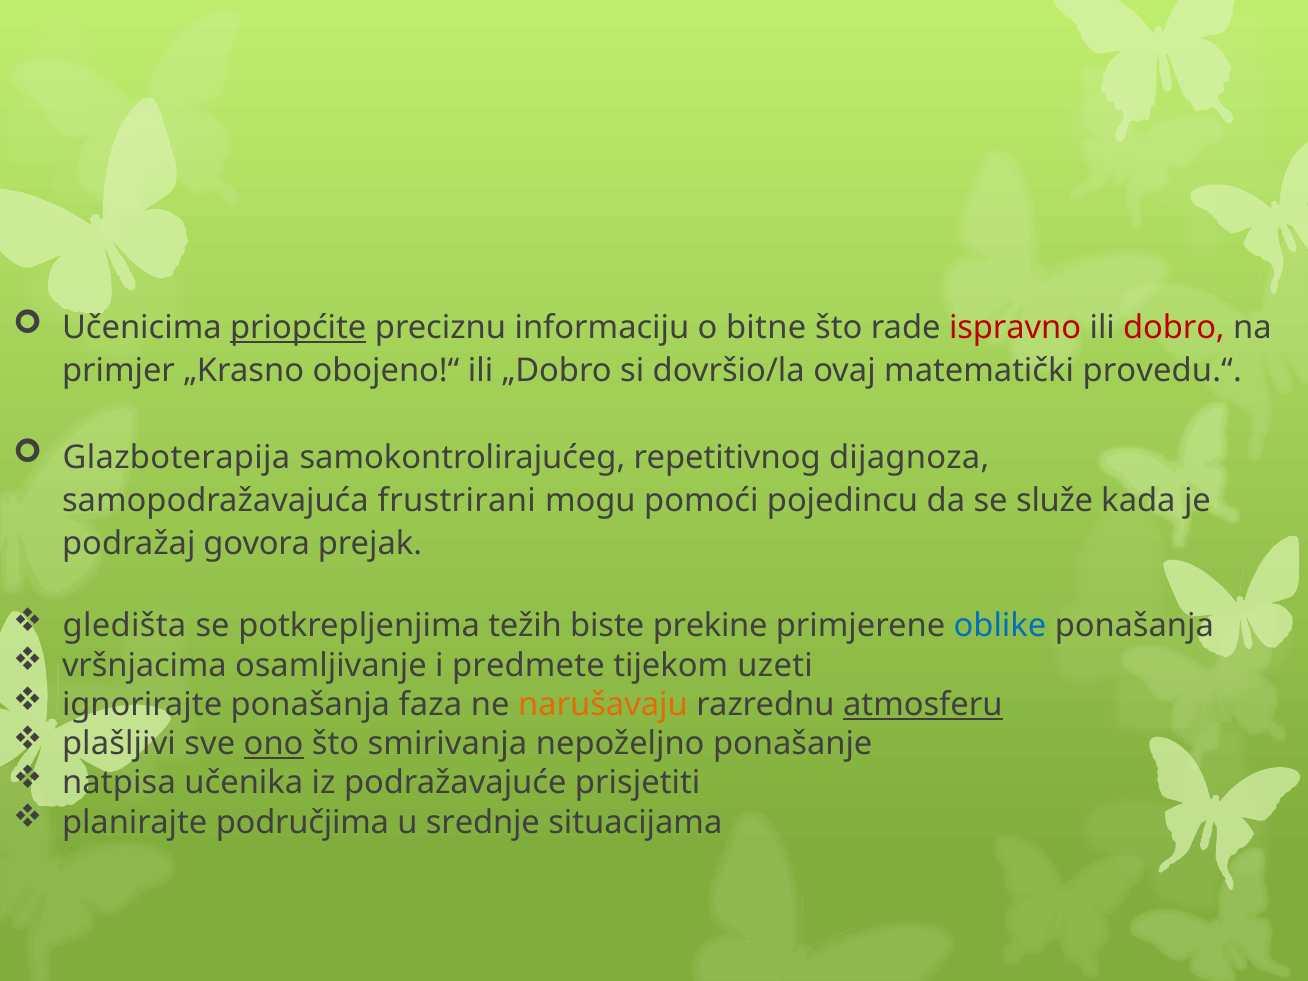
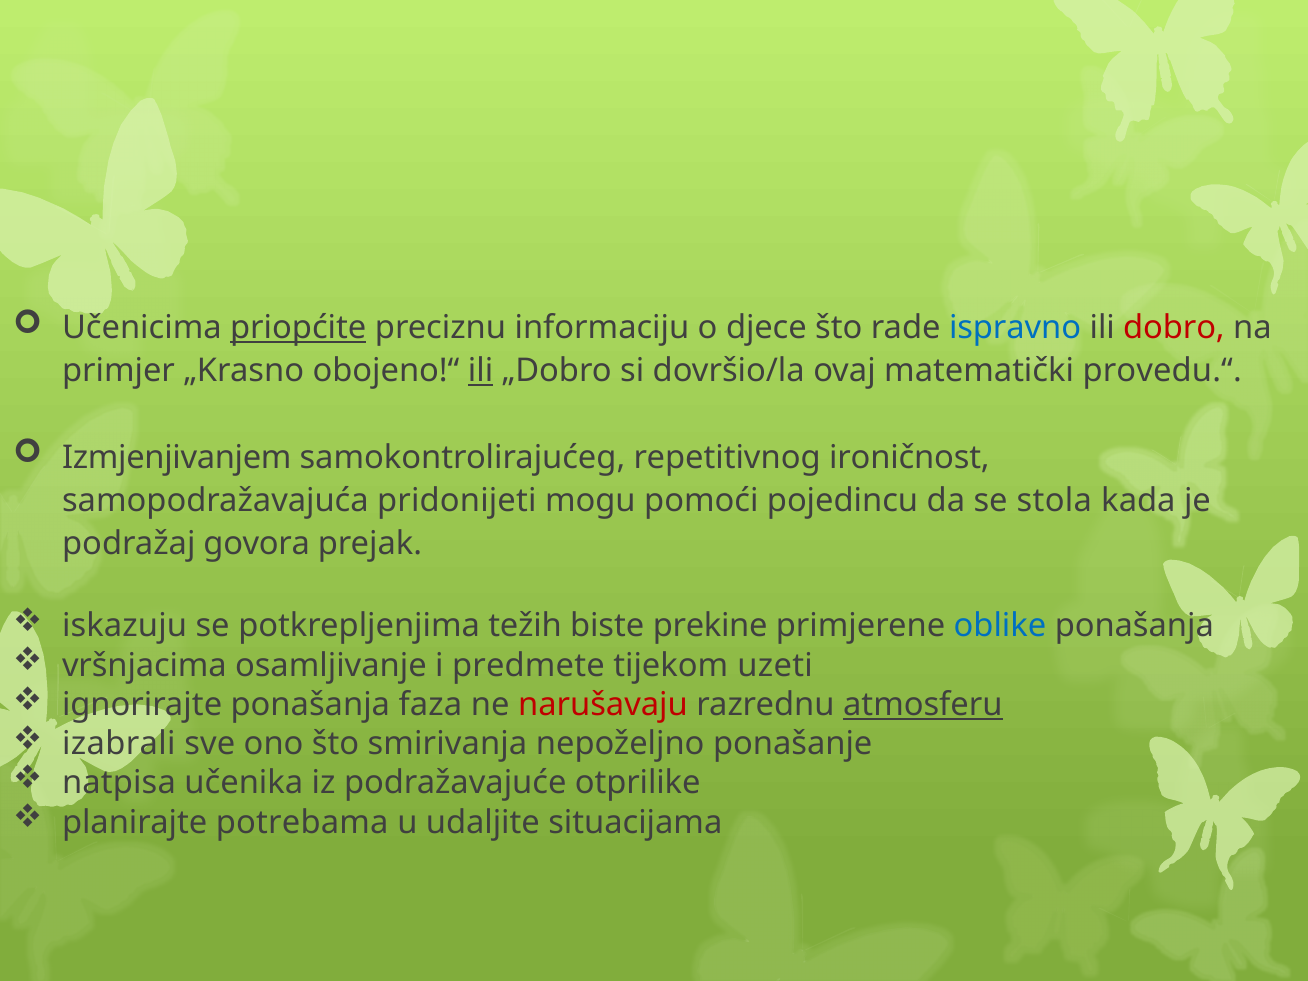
bitne: bitne -> djece (766, 328)
ispravno colour: red -> blue (1015, 328)
ili underline: none -> present (481, 371)
Glazboterapija: Glazboterapija -> Izmjenjivanjem (177, 457)
dijagnoza: dijagnoza -> ironičnost (909, 457)
frustrirani: frustrirani -> pridonijeti (457, 501)
služe: služe -> stola (1054, 501)
gledišta: gledišta -> iskazuju (125, 626)
narušavaju colour: orange -> red (603, 705)
plašljivi: plašljivi -> izabrali (119, 744)
ono underline: present -> none (274, 744)
prisjetiti: prisjetiti -> otprilike (638, 783)
područjima: područjima -> potrebama (302, 822)
srednje: srednje -> udaljite (483, 822)
